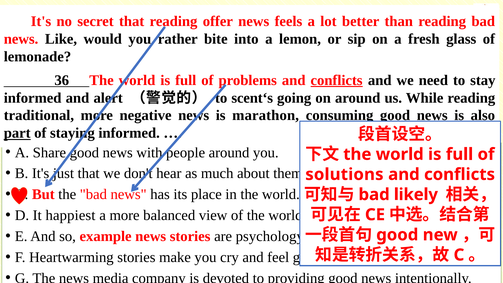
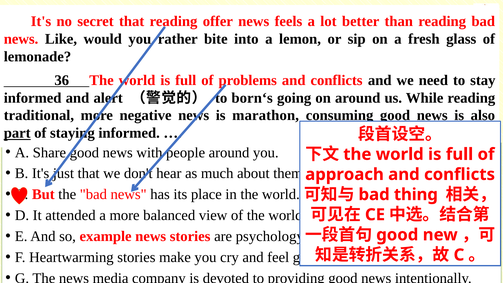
conflicts underline: present -> none (337, 80)
scent‘s: scent‘s -> born‘s (252, 98)
solutions: solutions -> approach (345, 174)
likely: likely -> thing (416, 195)
happiest: happiest -> attended (70, 215)
